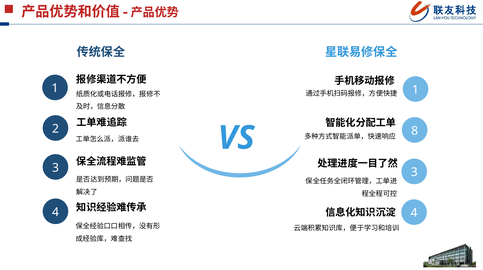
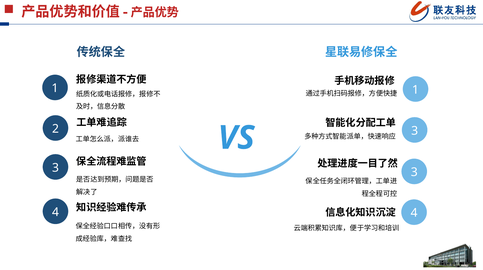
VS 8: 8 -> 3 (415, 131)
